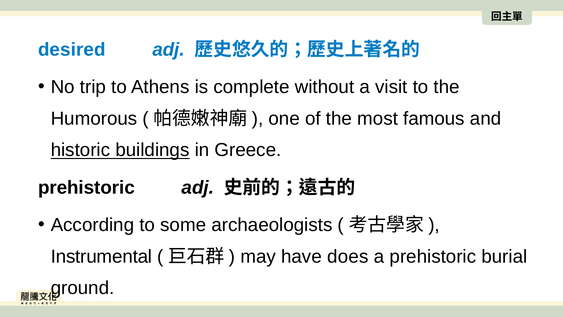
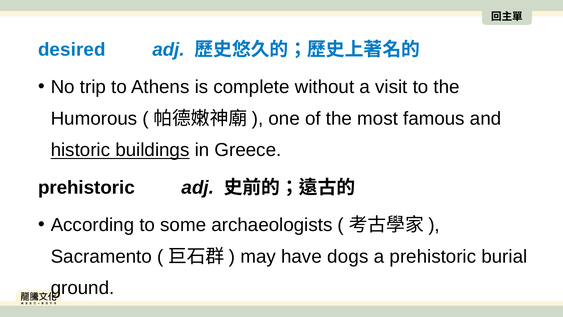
Instrumental: Instrumental -> Sacramento (101, 256)
does: does -> dogs (348, 256)
